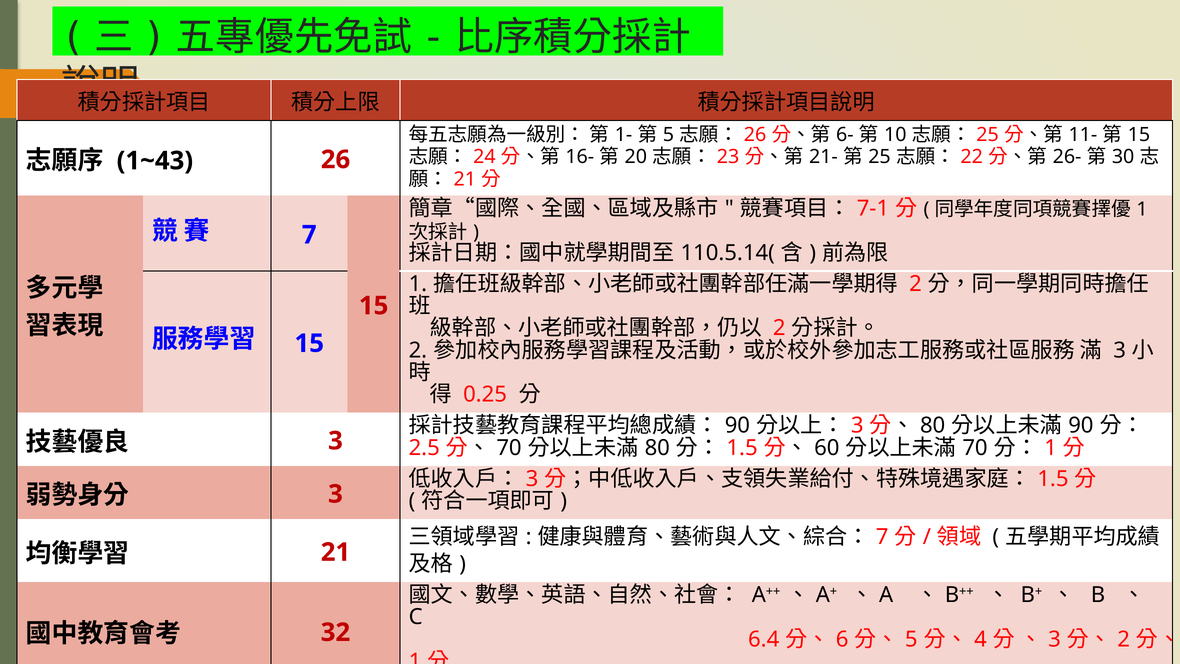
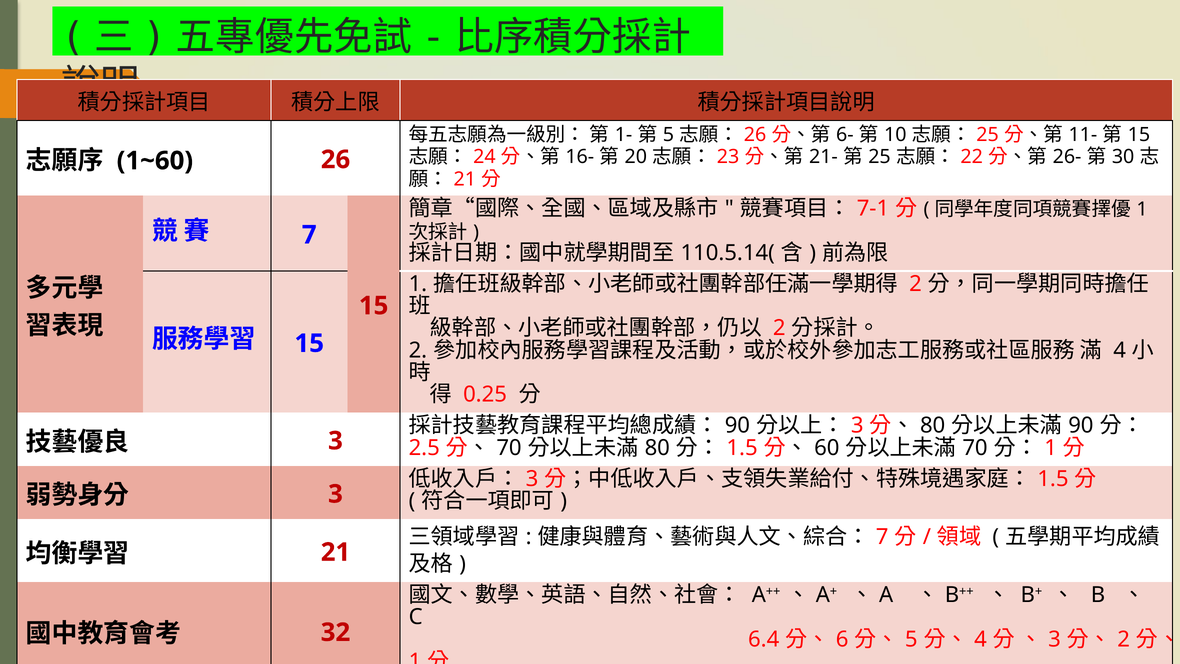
1~43: 1~43 -> 1~60 (155, 161)
3: 3 -> 4 (1120, 350)
